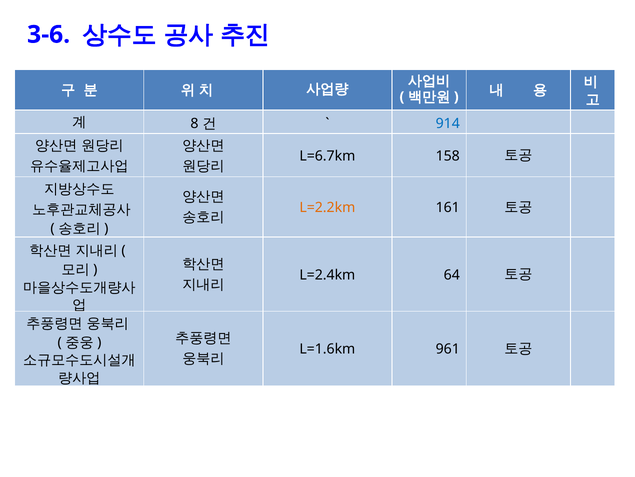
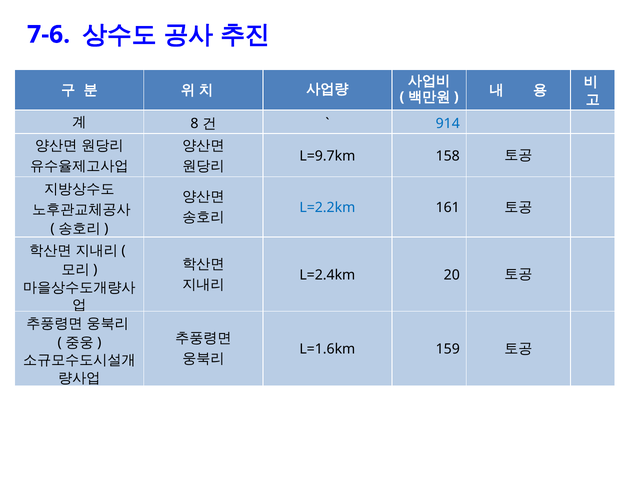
3-6: 3-6 -> 7-6 (49, 35)
L=6.7km: L=6.7km -> L=9.7km (327, 156)
L=2.2km colour: orange -> blue (327, 207)
64: 64 -> 20 (452, 274)
961: 961 -> 159 (448, 349)
